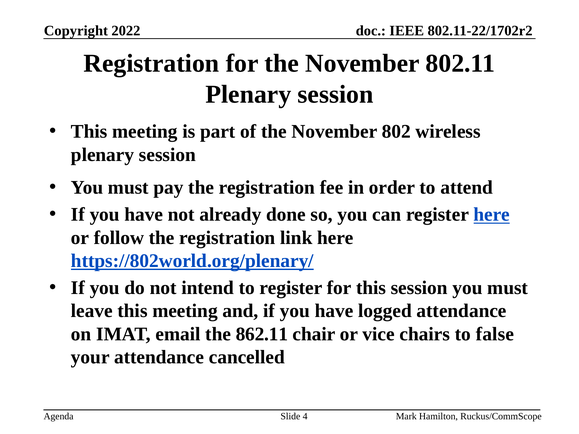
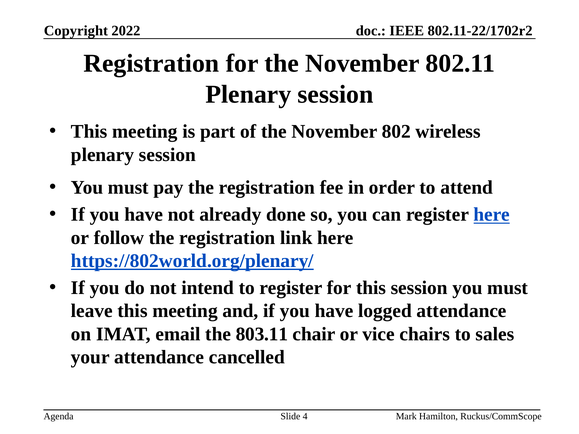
862.11: 862.11 -> 803.11 (262, 334)
false: false -> sales (495, 334)
